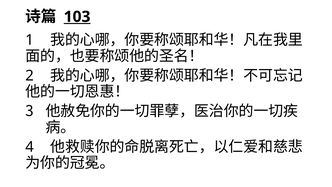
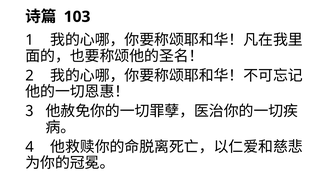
103 underline: present -> none (77, 17)
